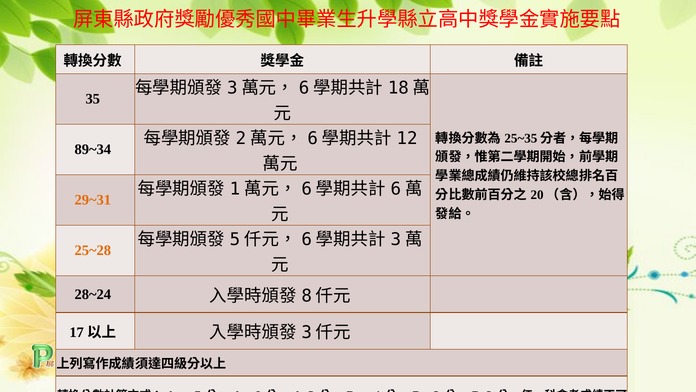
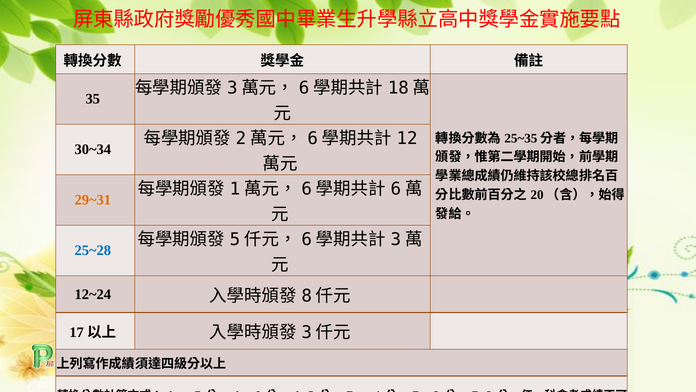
89~34: 89~34 -> 30~34 (93, 149)
25~28 colour: orange -> blue (93, 250)
28~24: 28~24 -> 12~24 (93, 294)
